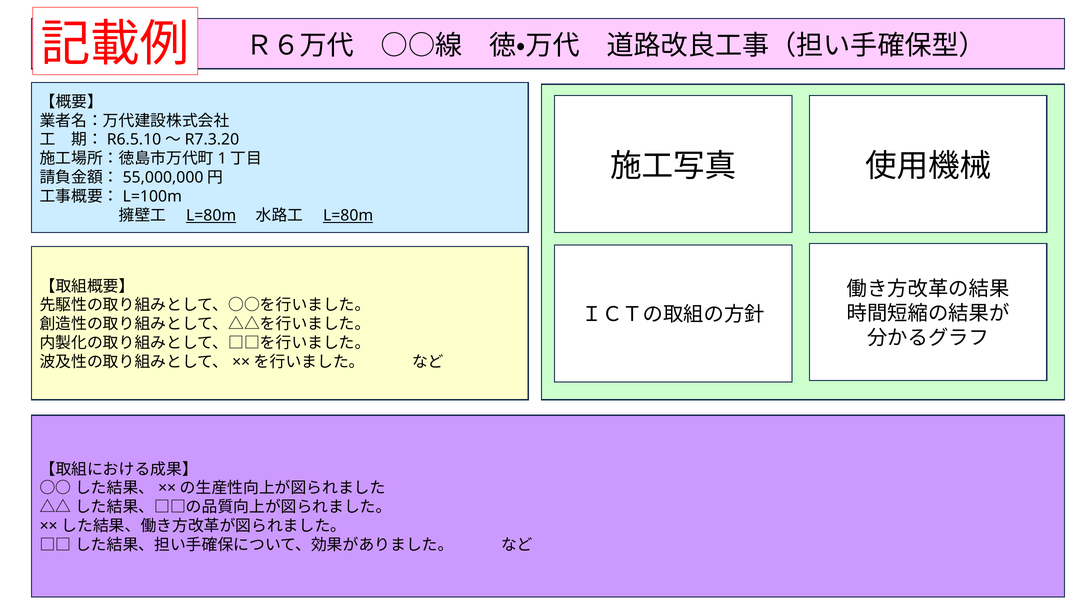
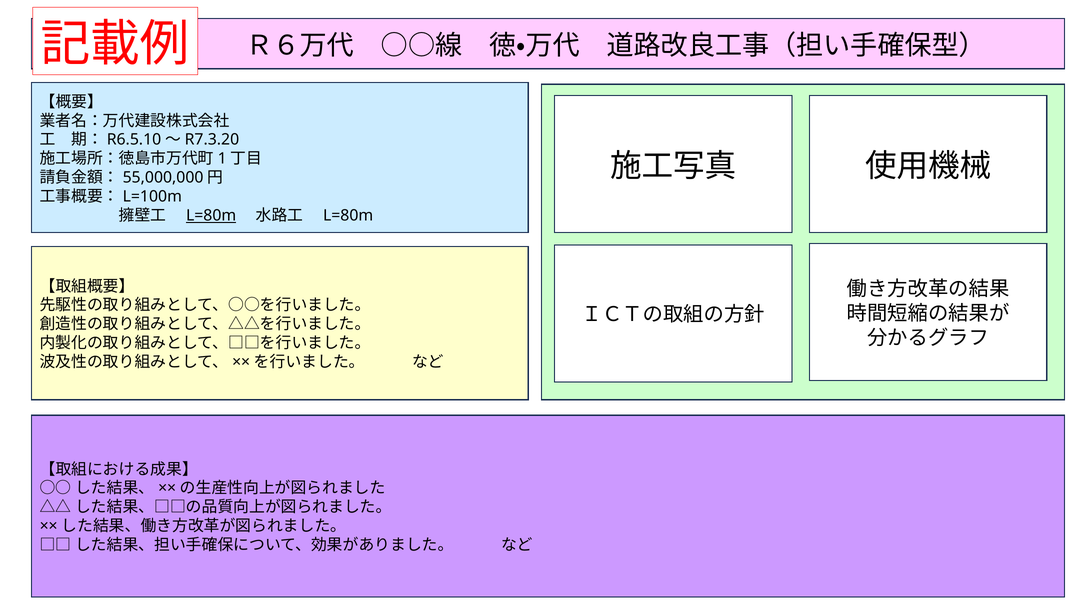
L=80m underline: present -> none (348, 216)
